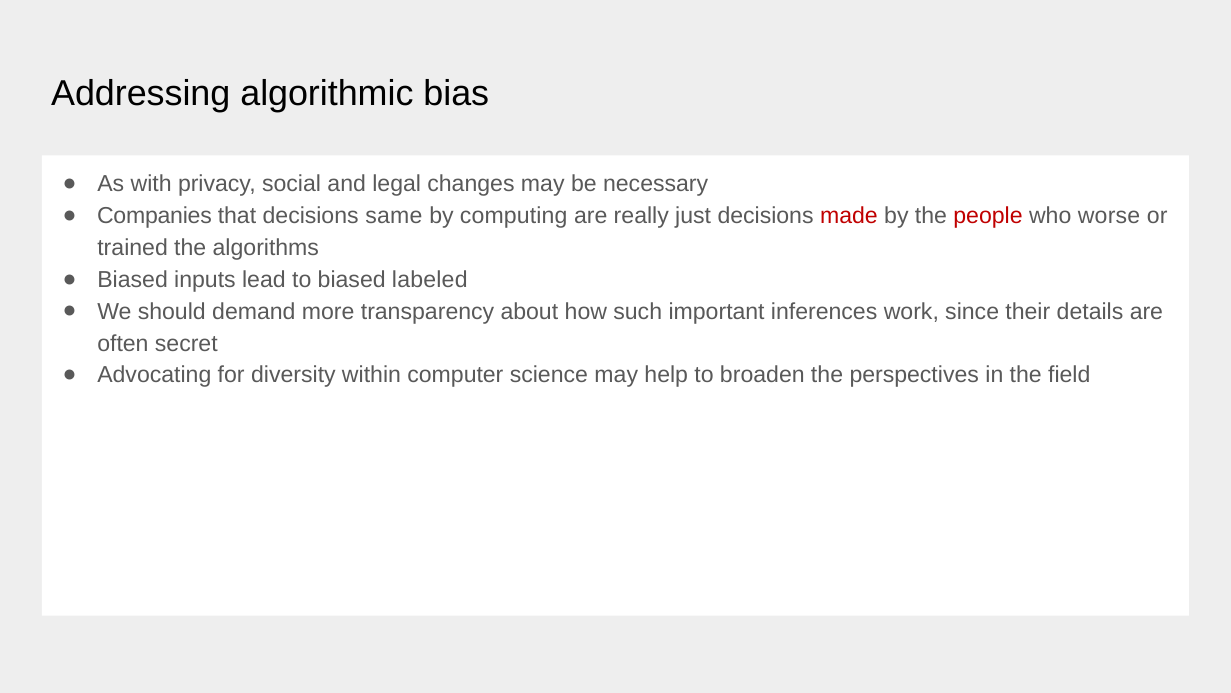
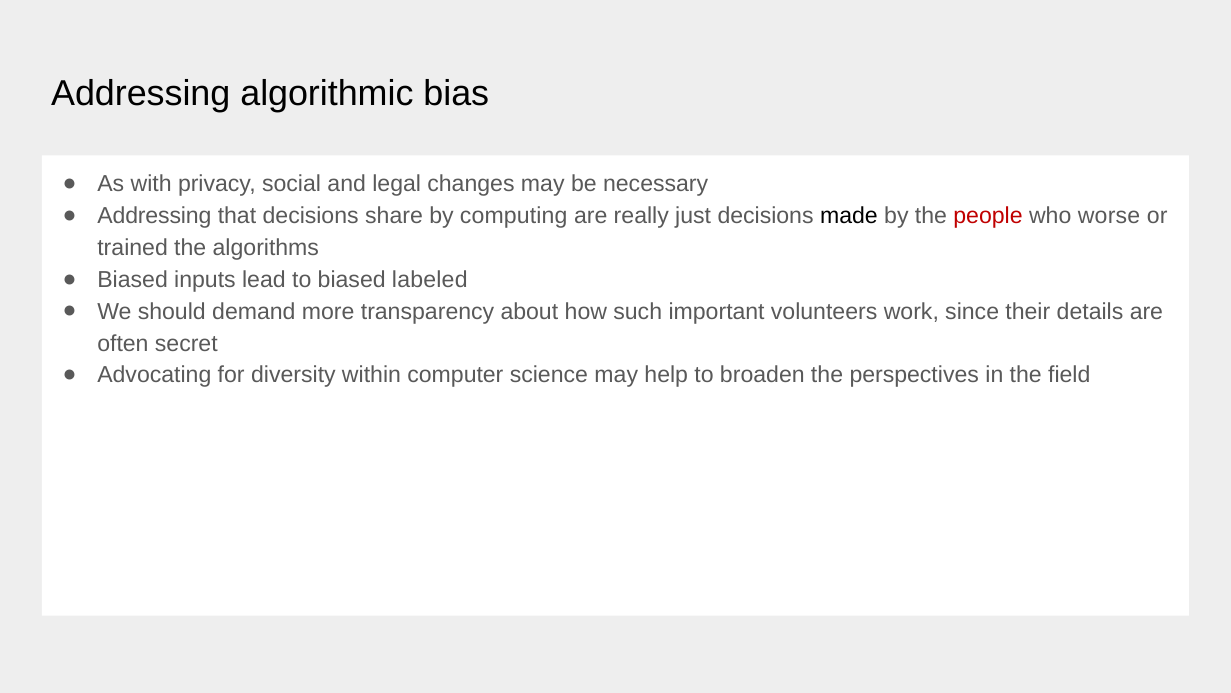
Companies: Companies -> Addressing (154, 216)
same: same -> share (394, 216)
made colour: red -> black (849, 216)
inferences: inferences -> volunteers (824, 311)
